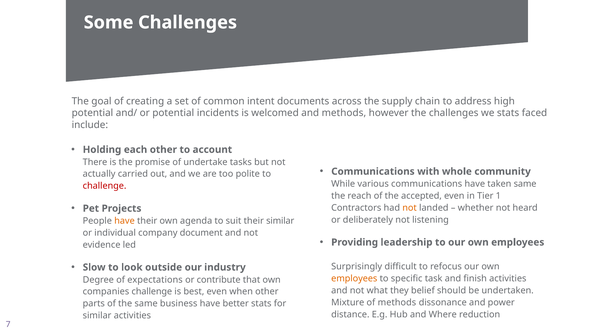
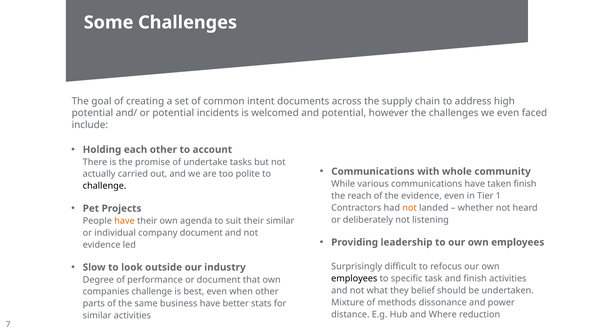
and methods: methods -> potential (344, 113)
we stats: stats -> even (508, 113)
taken same: same -> finish (525, 184)
challenge colour: red -> black (105, 186)
the accepted: accepted -> evidence (421, 196)
employees colour: orange -> black (354, 279)
expectations: expectations -> performance (155, 280)
or contribute: contribute -> document (219, 280)
